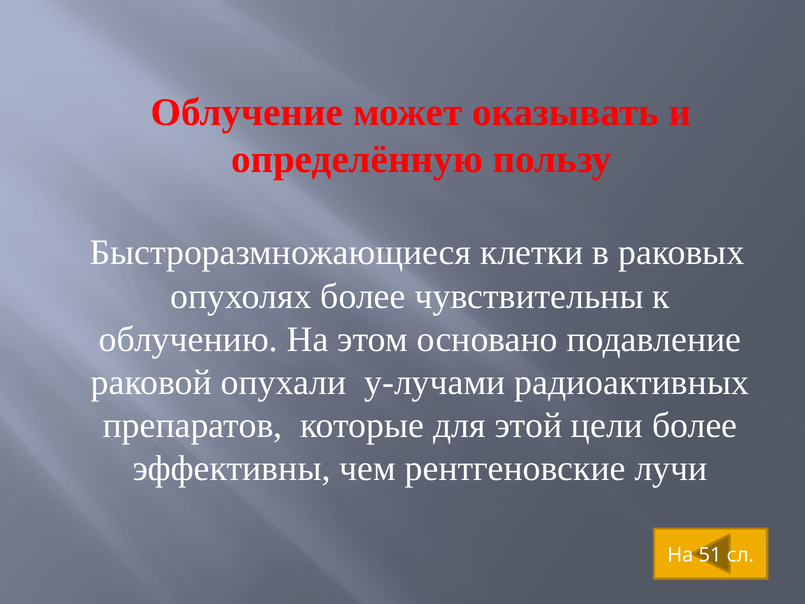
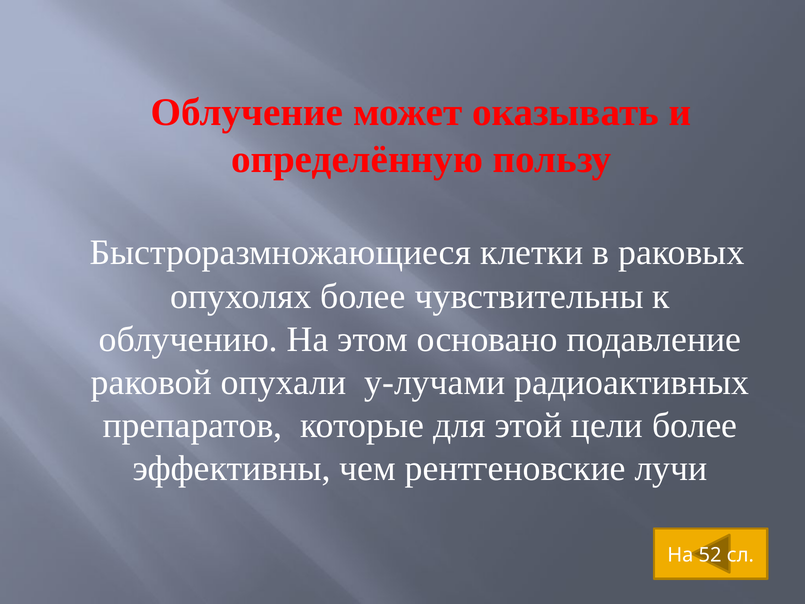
51: 51 -> 52 (710, 555)
